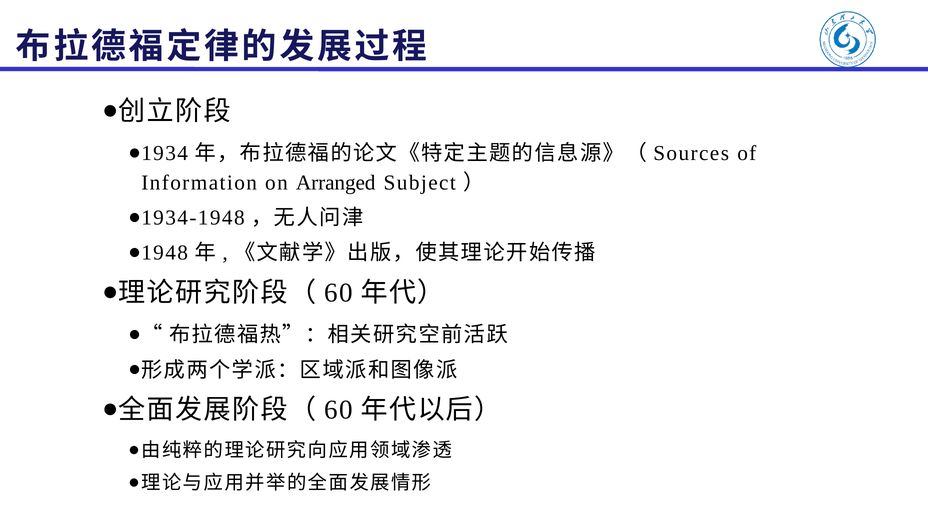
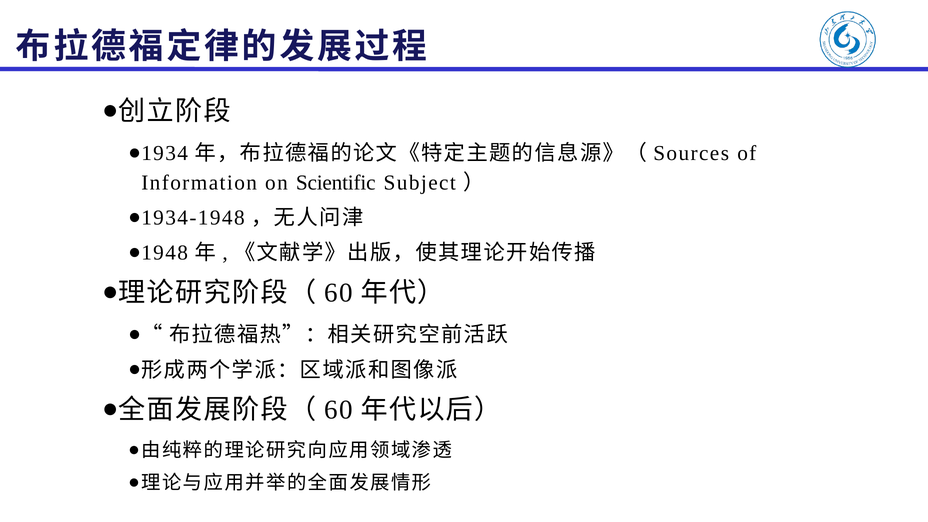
Arranged: Arranged -> Scientific (336, 183)
